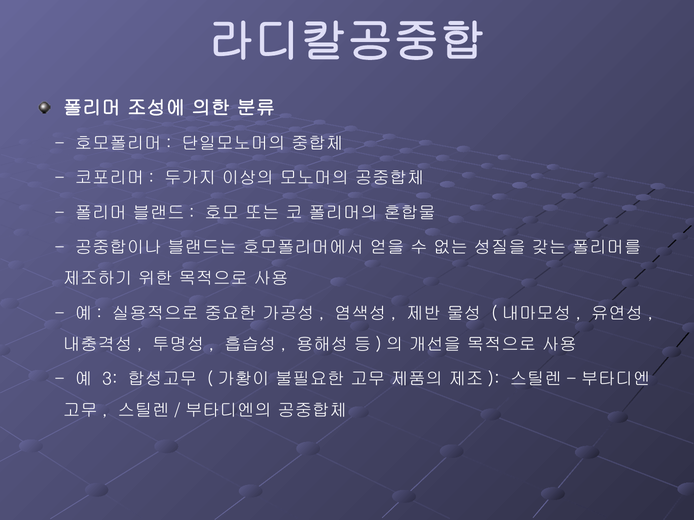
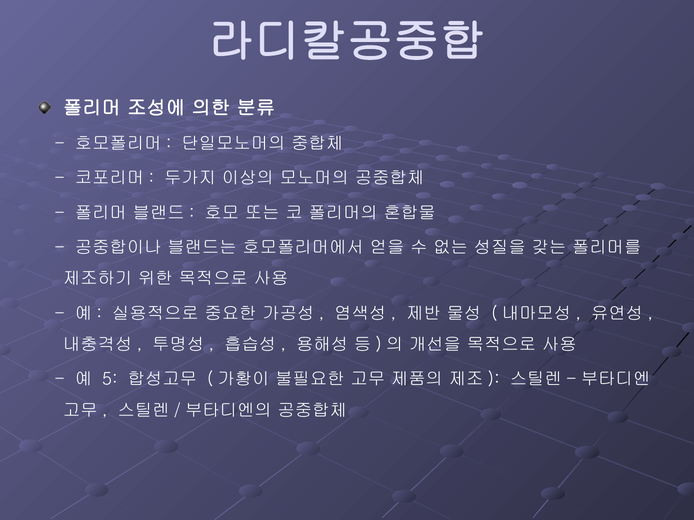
3: 3 -> 5 (110, 380)
